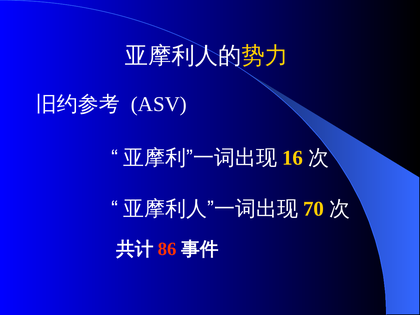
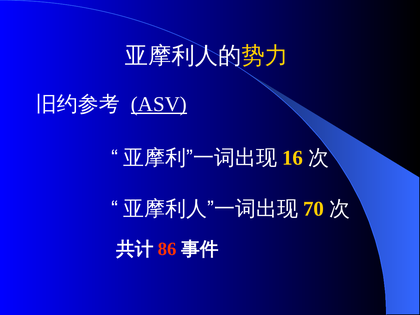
ASV underline: none -> present (159, 104)
